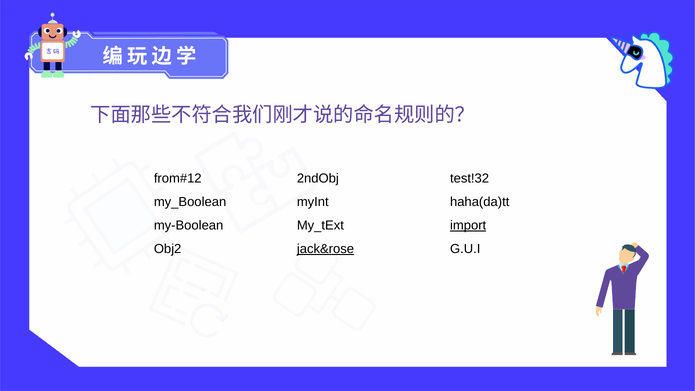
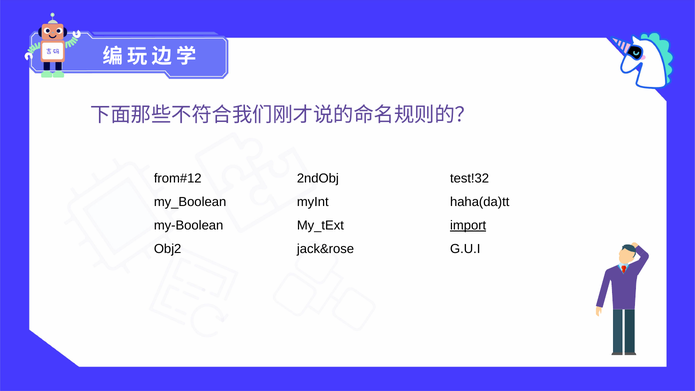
jack&rose underline: present -> none (325, 249)
